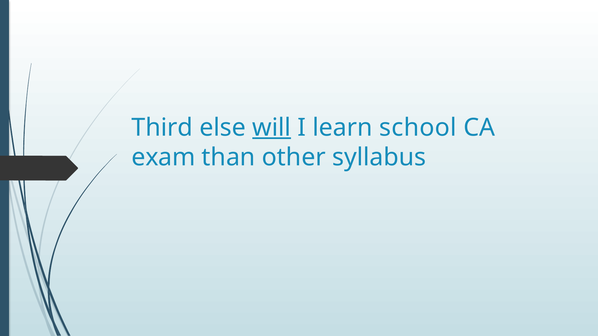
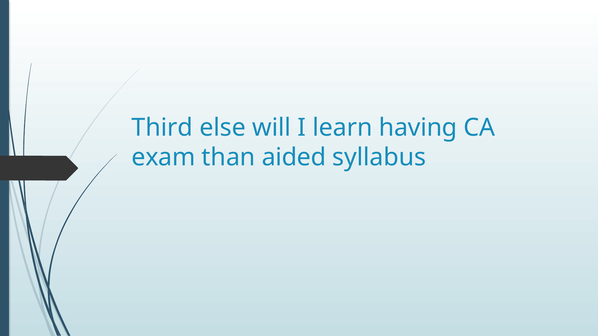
will underline: present -> none (272, 128)
school: school -> having (418, 128)
other: other -> aided (294, 158)
